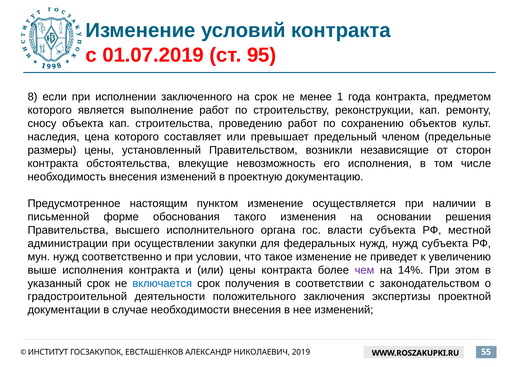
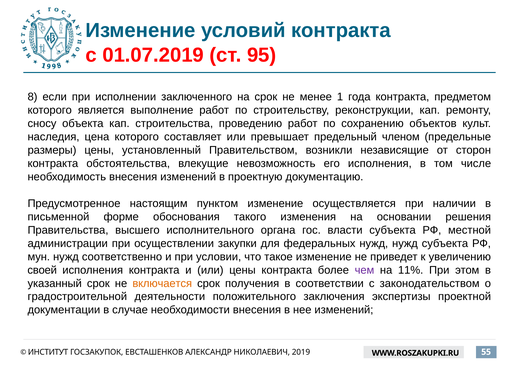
выше: выше -> своей (42, 270)
14%: 14% -> 11% (411, 270)
включается colour: blue -> orange (162, 283)
